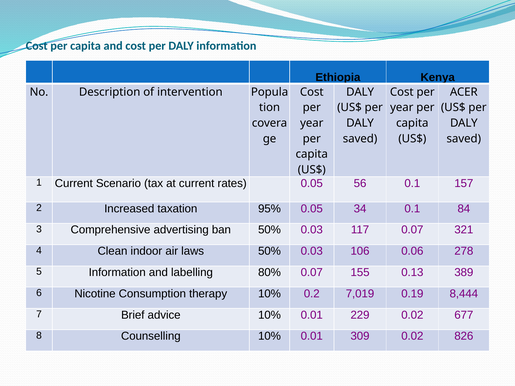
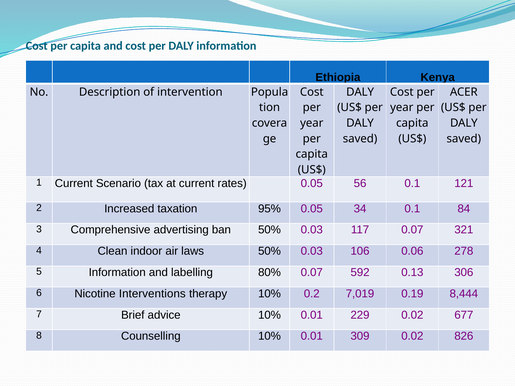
157: 157 -> 121 (464, 183)
155: 155 -> 592 (360, 273)
389: 389 -> 306 (464, 273)
Consumption: Consumption -> Interventions (152, 294)
